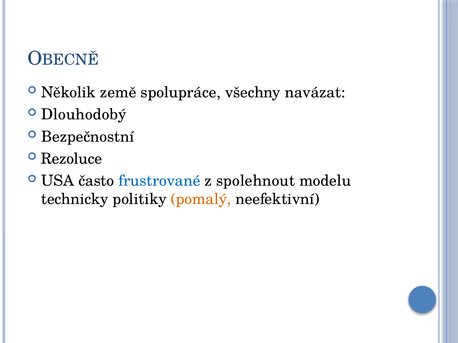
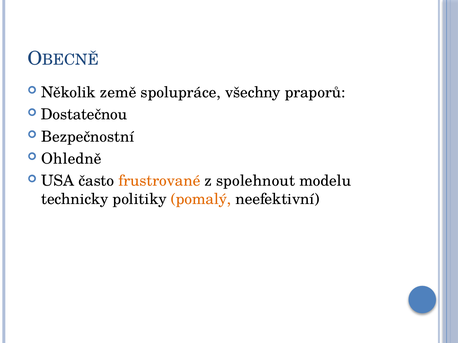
navázat: navázat -> praporů (315, 93)
Dlouhodobý: Dlouhodobý -> Dostatečnou (84, 115)
Rezoluce: Rezoluce -> Ohledně (71, 159)
frustrované colour: blue -> orange (159, 181)
